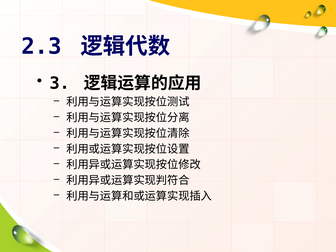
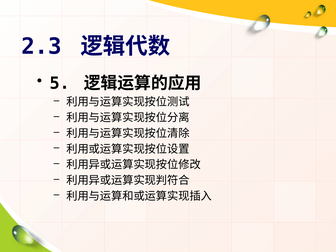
3: 3 -> 5 (60, 83)
